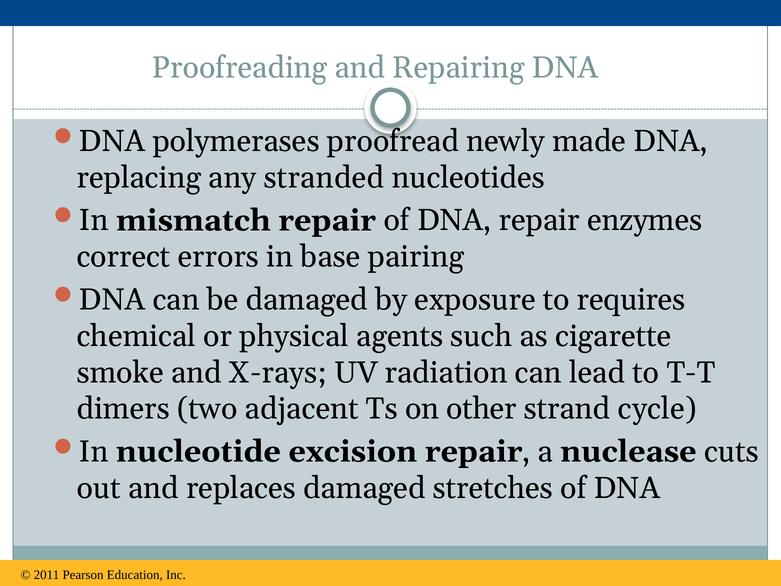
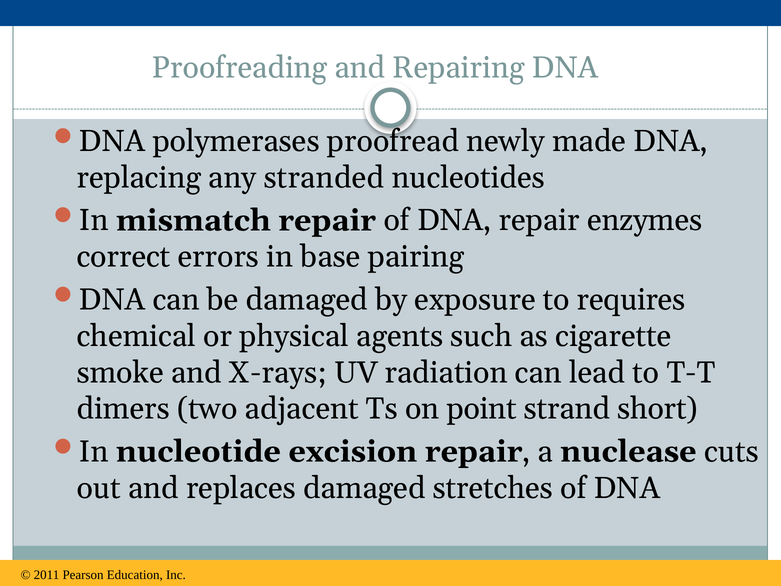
other: other -> point (482, 409)
cycle: cycle -> short (658, 409)
